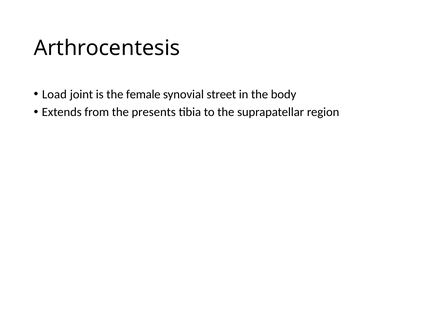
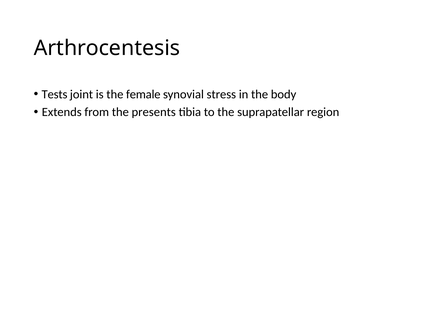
Load: Load -> Tests (55, 94)
street: street -> stress (221, 94)
